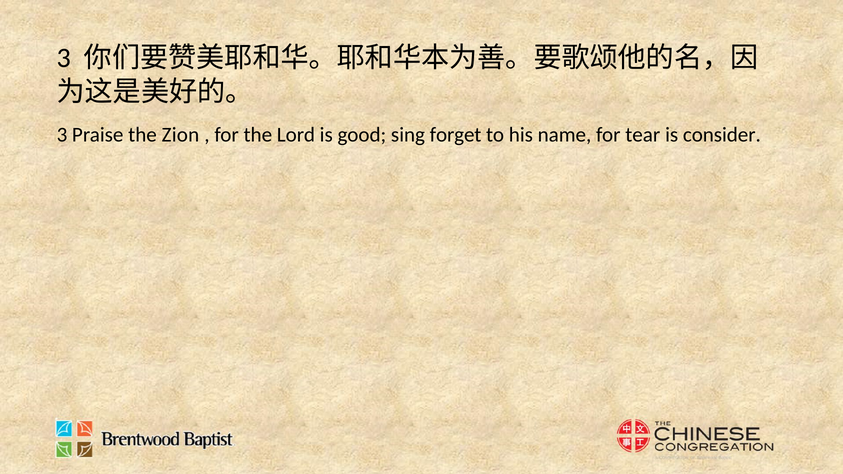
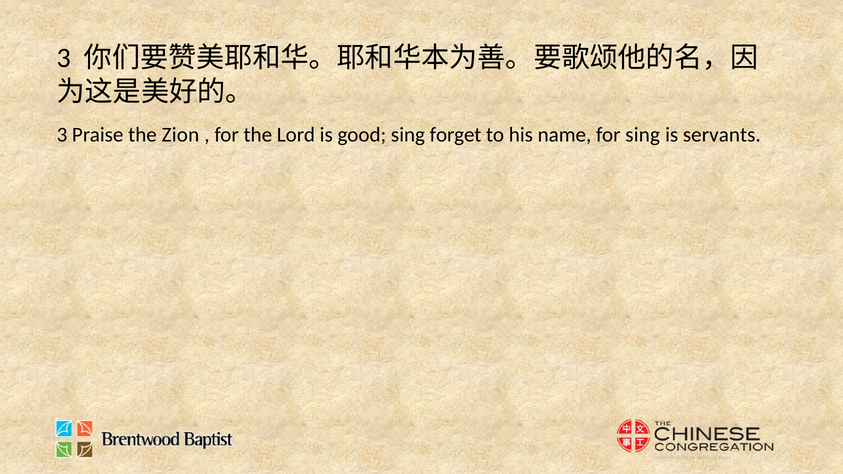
for tear: tear -> sing (643, 135)
consider: consider -> servants (722, 135)
